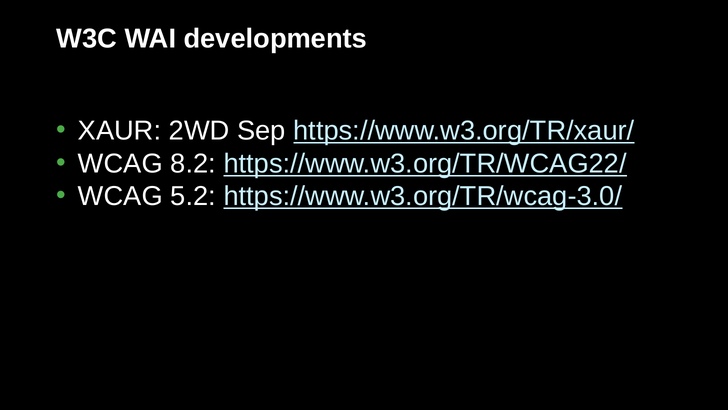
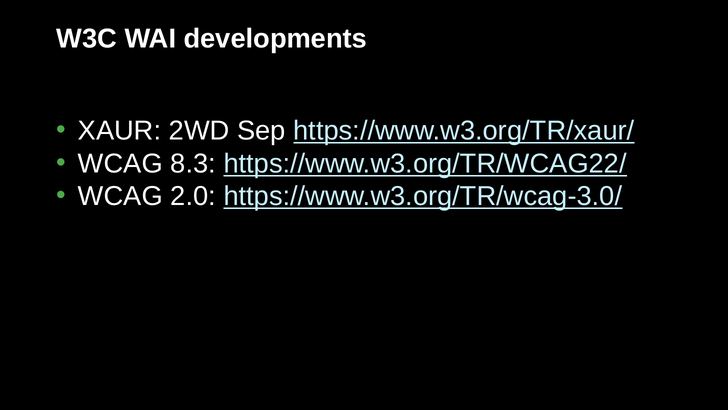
8.2: 8.2 -> 8.3 (193, 163)
5.2: 5.2 -> 2.0 (193, 196)
